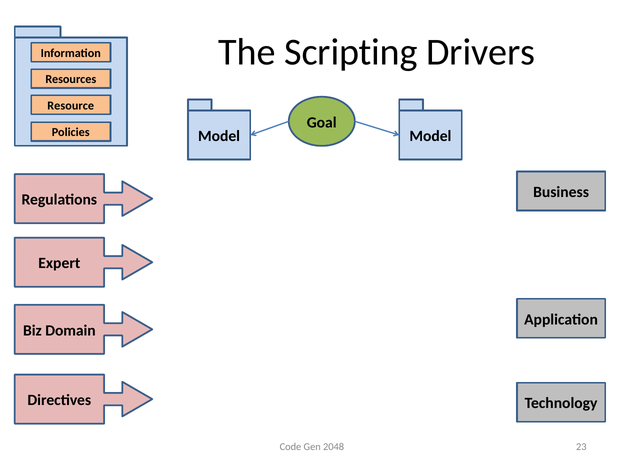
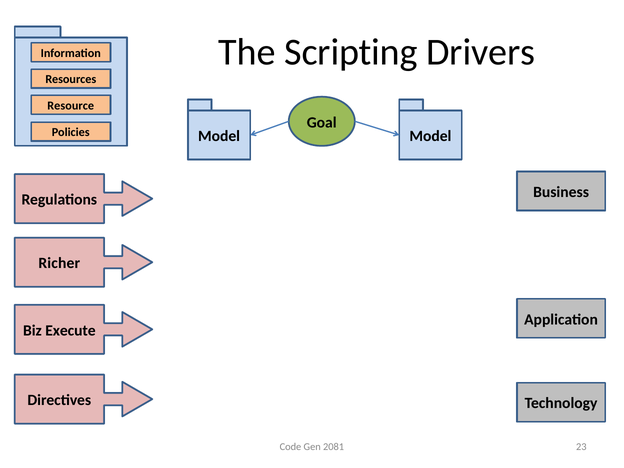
Expert: Expert -> Richer (59, 263)
Domain: Domain -> Execute (70, 330)
2048: 2048 -> 2081 (334, 447)
